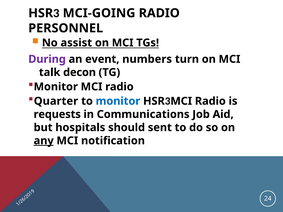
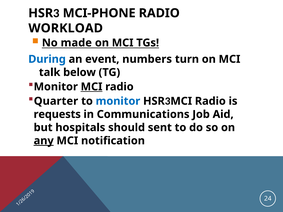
MCI-GOING: MCI-GOING -> MCI-PHONE (99, 13)
PERSONNEL: PERSONNEL -> WORKLOAD (66, 28)
assist: assist -> made (76, 43)
During colour: purple -> blue (47, 59)
decon: decon -> below (80, 72)
MCI underline: none -> present (92, 87)
